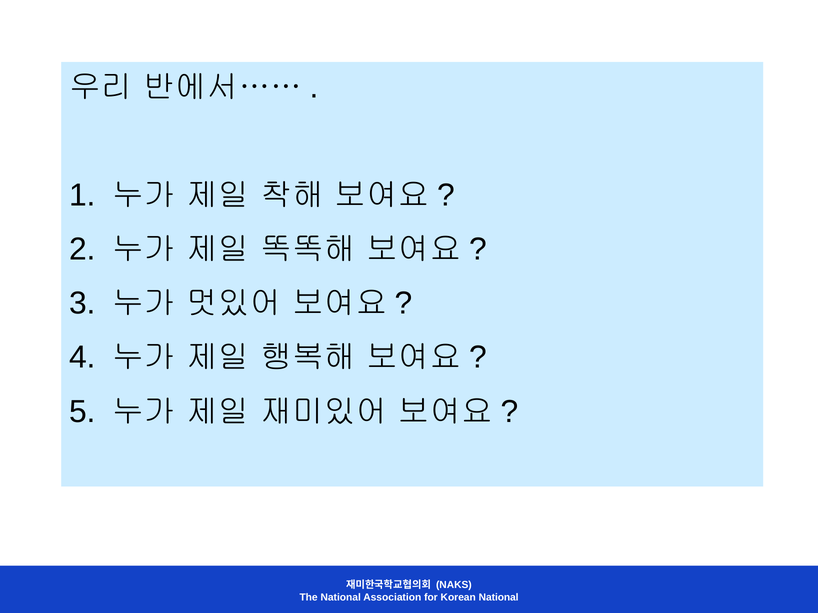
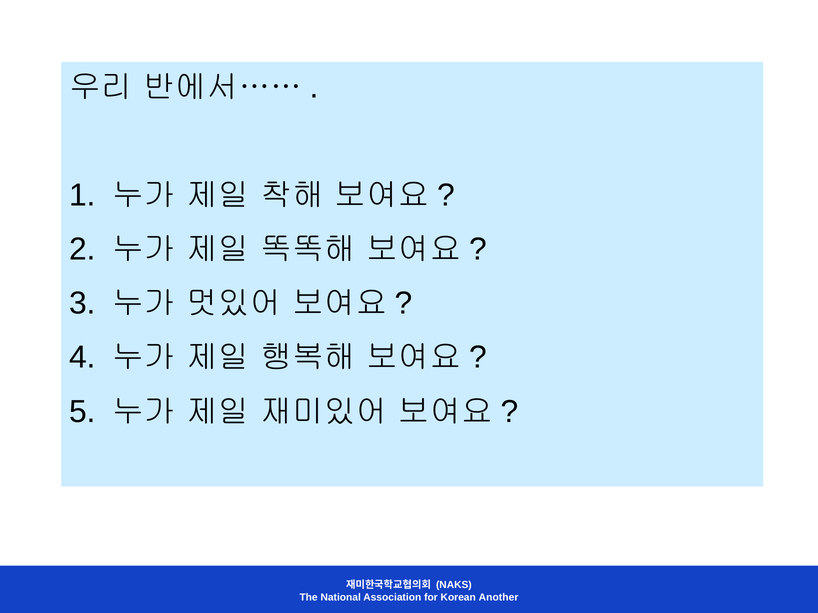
Korean National: National -> Another (499, 598)
